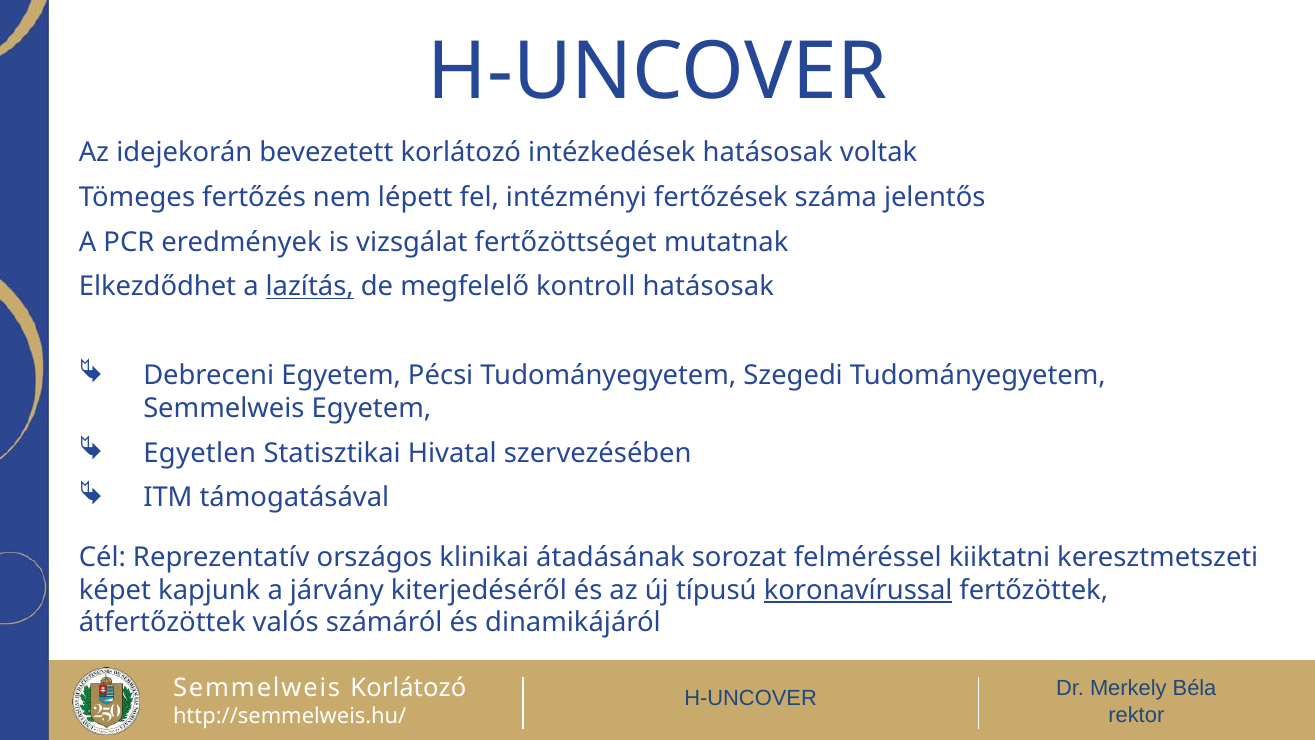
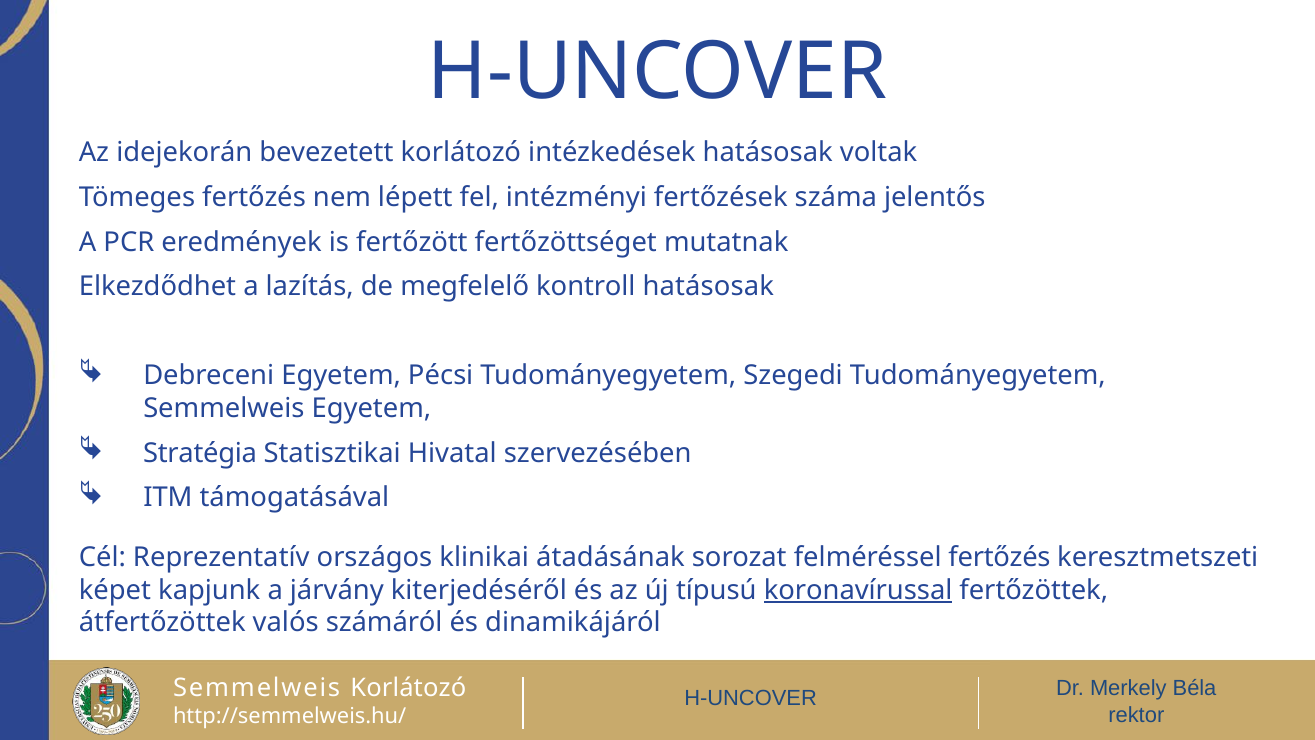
vizsgálat: vizsgálat -> fertőzött (412, 242)
lazítás underline: present -> none (310, 287)
Egyetlen: Egyetlen -> Stratégia (200, 453)
felméréssel kiiktatni: kiiktatni -> fertőzés (1000, 557)
